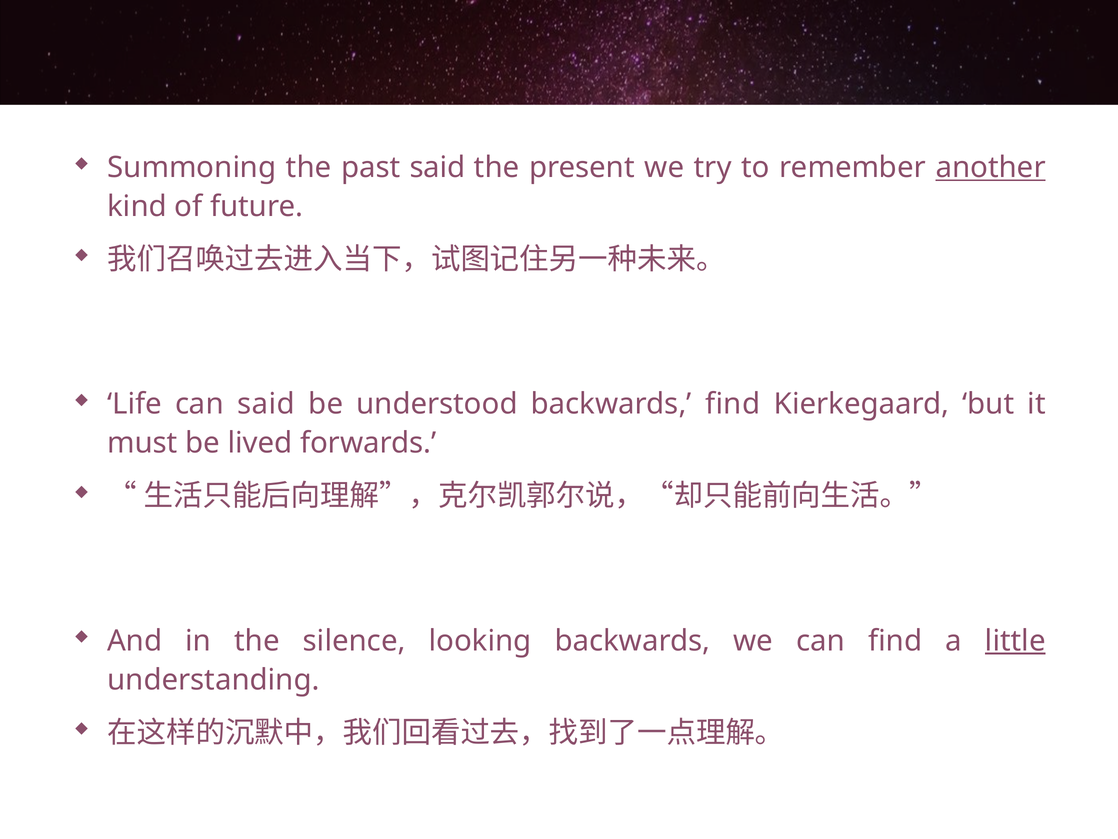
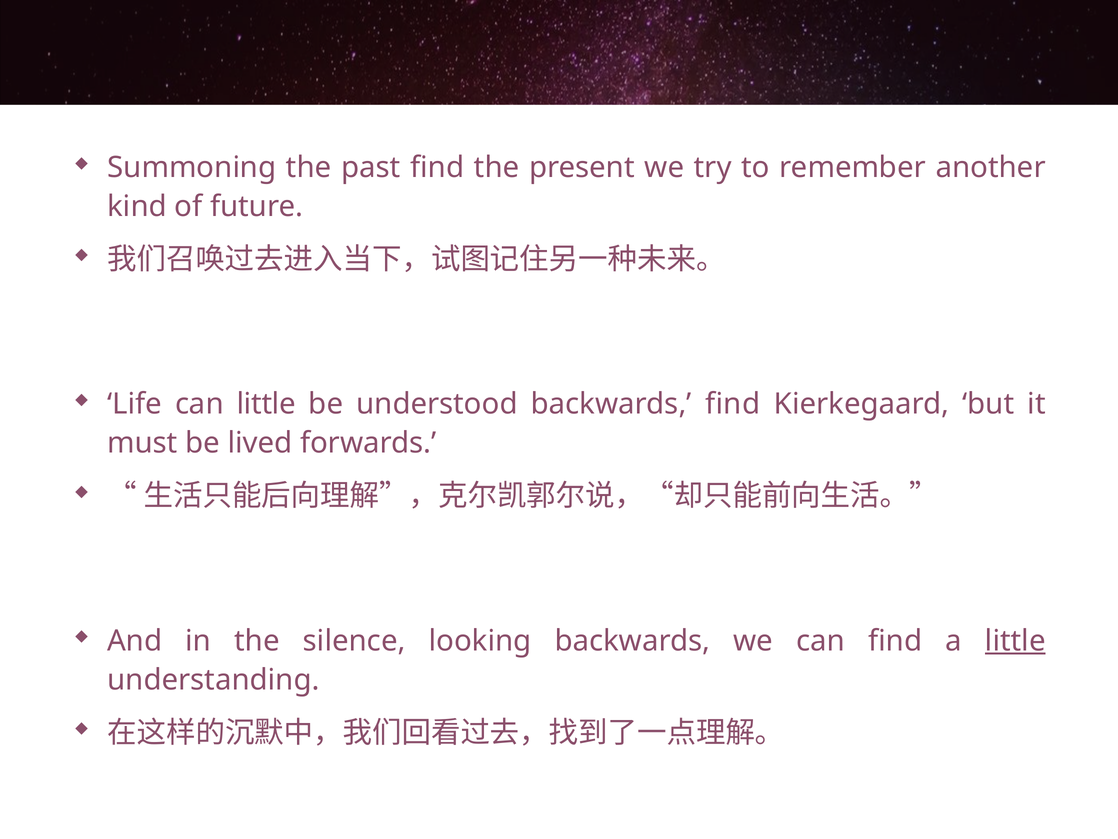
past said: said -> find (437, 167)
another underline: present -> none (991, 167)
can said: said -> little (266, 404)
